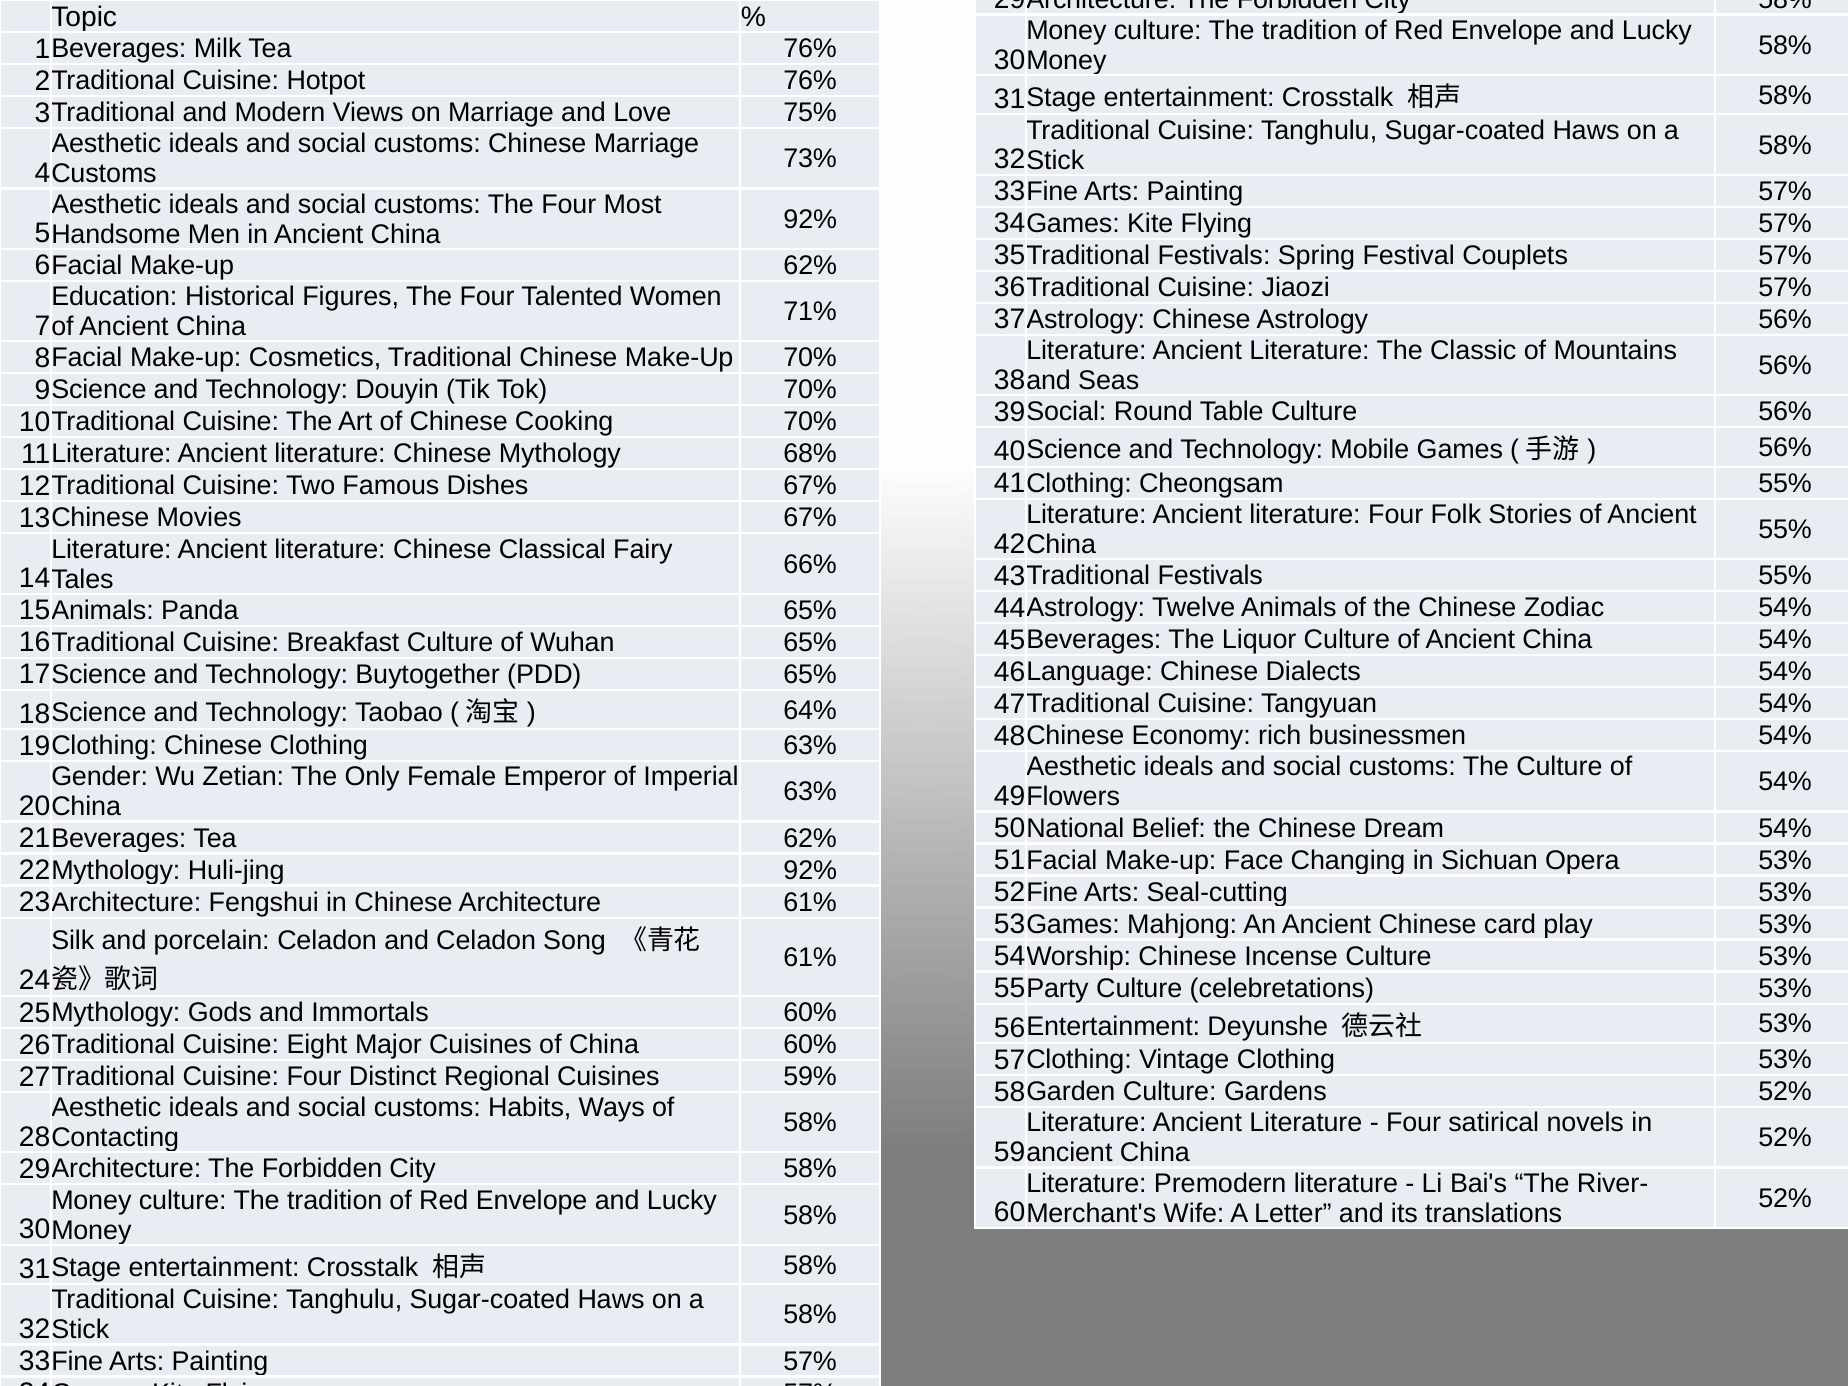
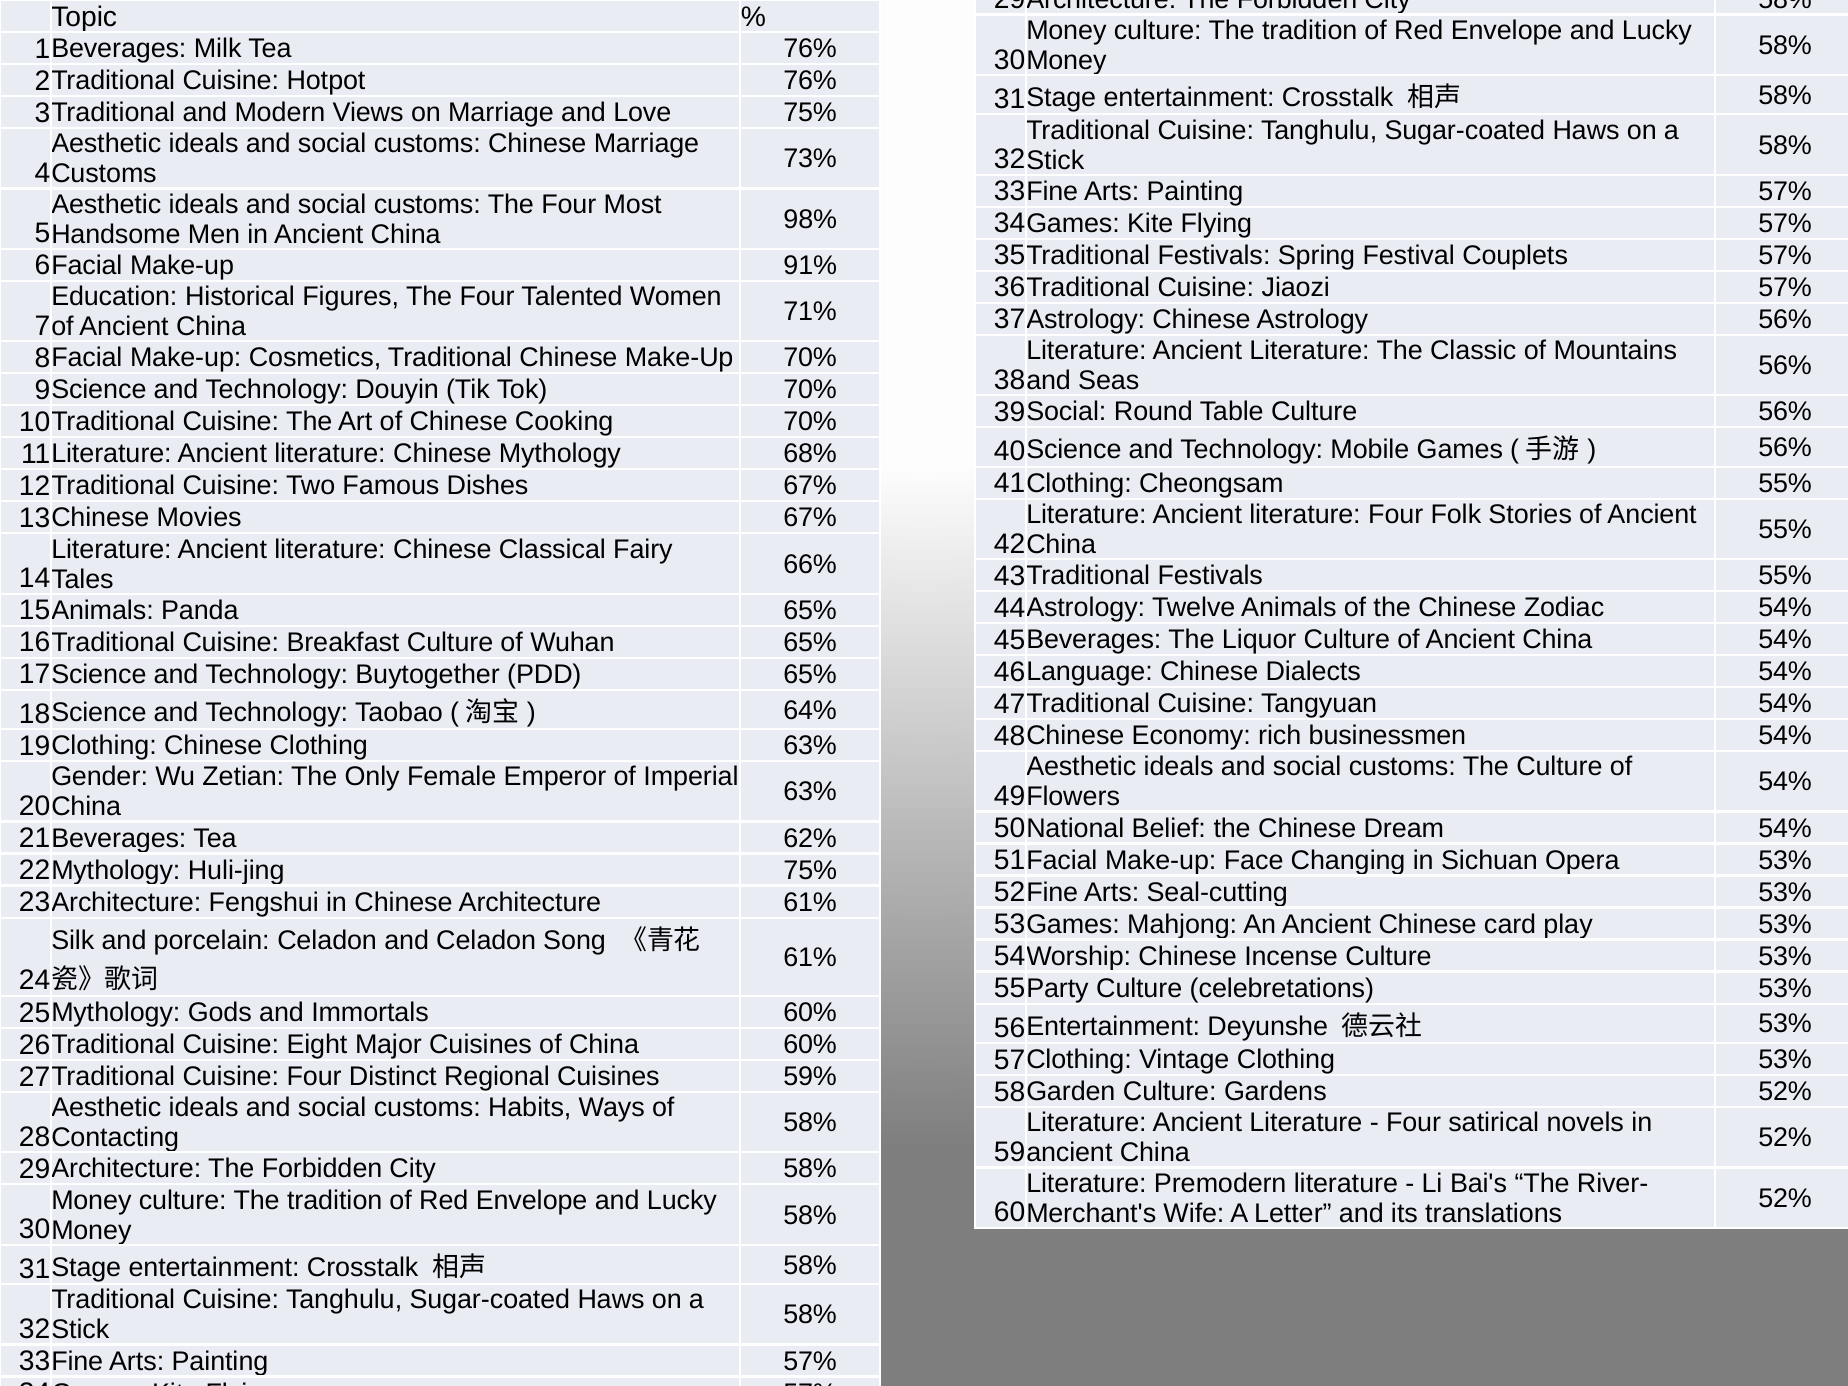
92%: 92% -> 98% (810, 219)
Make-up 62%: 62% -> 91% (810, 266)
Huli-jing 92%: 92% -> 75% (810, 870)
